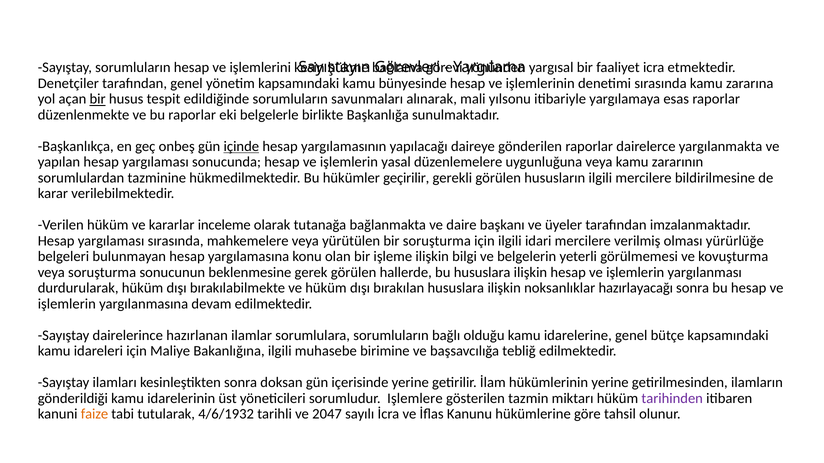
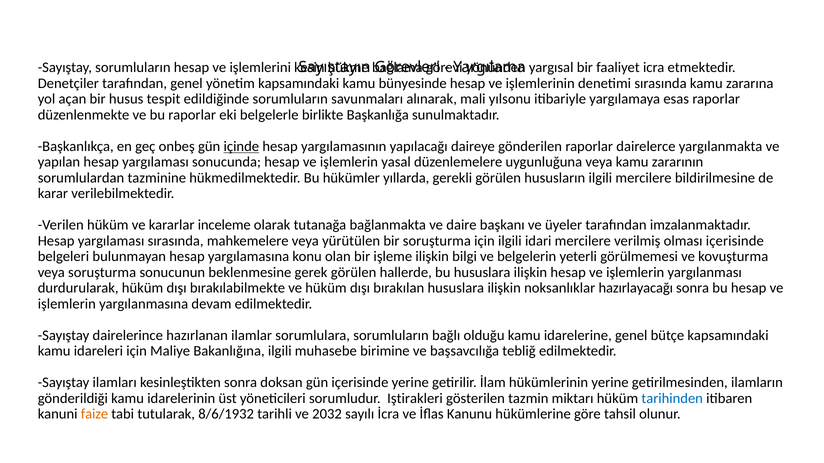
bir underline: present -> none (98, 99)
geçirilir: geçirilir -> yıllarda (406, 178)
olması yürürlüğe: yürürlüğe -> içerisinde (735, 241)
Işlemlere: Işlemlere -> Iştirakleri (415, 399)
tarihinden colour: purple -> blue (672, 399)
4/6/1932: 4/6/1932 -> 8/6/1932 (226, 415)
2047: 2047 -> 2032 (327, 415)
